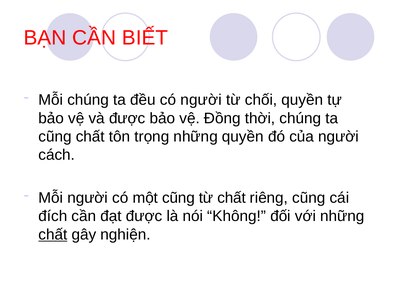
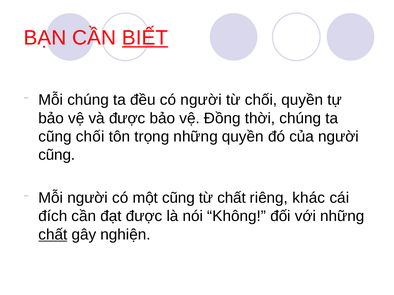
BIẾT underline: none -> present (145, 38)
cũng chất: chất -> chối (90, 137)
cách: cách -> cũng (57, 155)
riêng cũng: cũng -> khác (309, 198)
